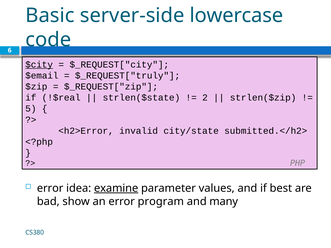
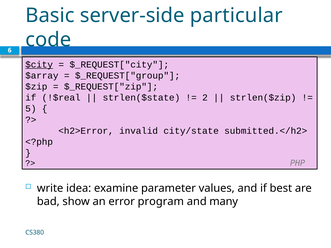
lowercase: lowercase -> particular (236, 15)
$email: $email -> $array (42, 76)
$_REQUEST["truly: $_REQUEST["truly -> $_REQUEST["group (128, 76)
error: error -> write (50, 188)
examine underline: present -> none (116, 188)
